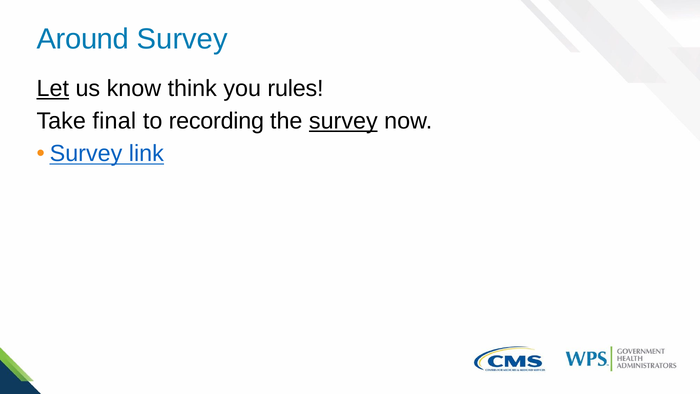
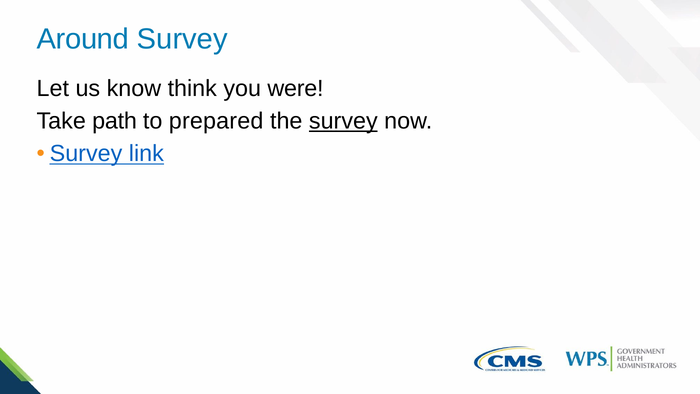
Let underline: present -> none (53, 89)
rules: rules -> were (295, 89)
final: final -> path (115, 121)
recording: recording -> prepared (216, 121)
